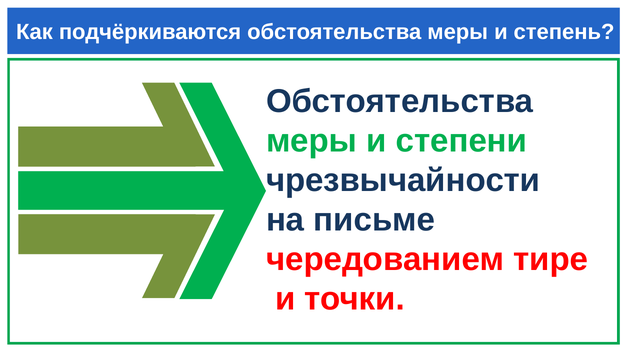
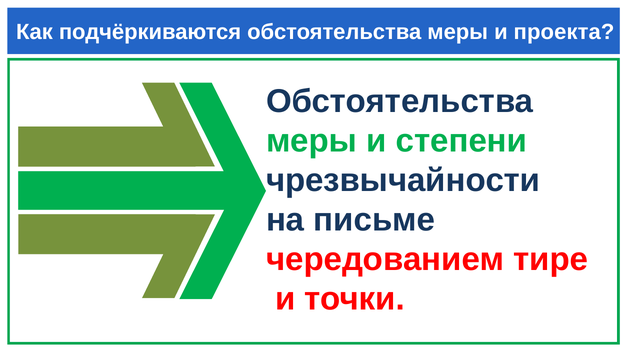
степень: степень -> проекта (564, 32)
